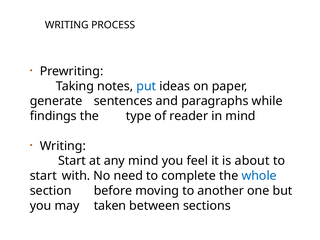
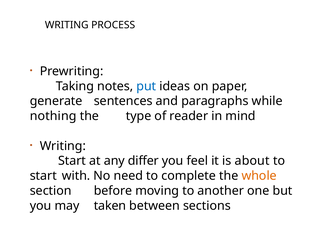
findings: findings -> nothing (53, 116)
any mind: mind -> differ (143, 161)
whole colour: blue -> orange (259, 176)
